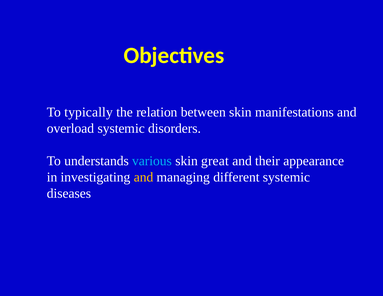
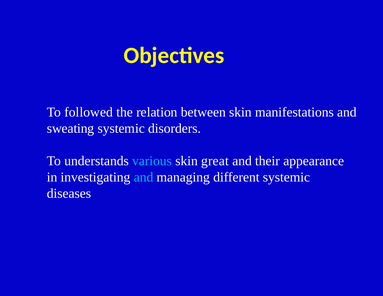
typically: typically -> followed (89, 112)
overload: overload -> sweating (71, 128)
and colour: yellow -> light blue (144, 177)
